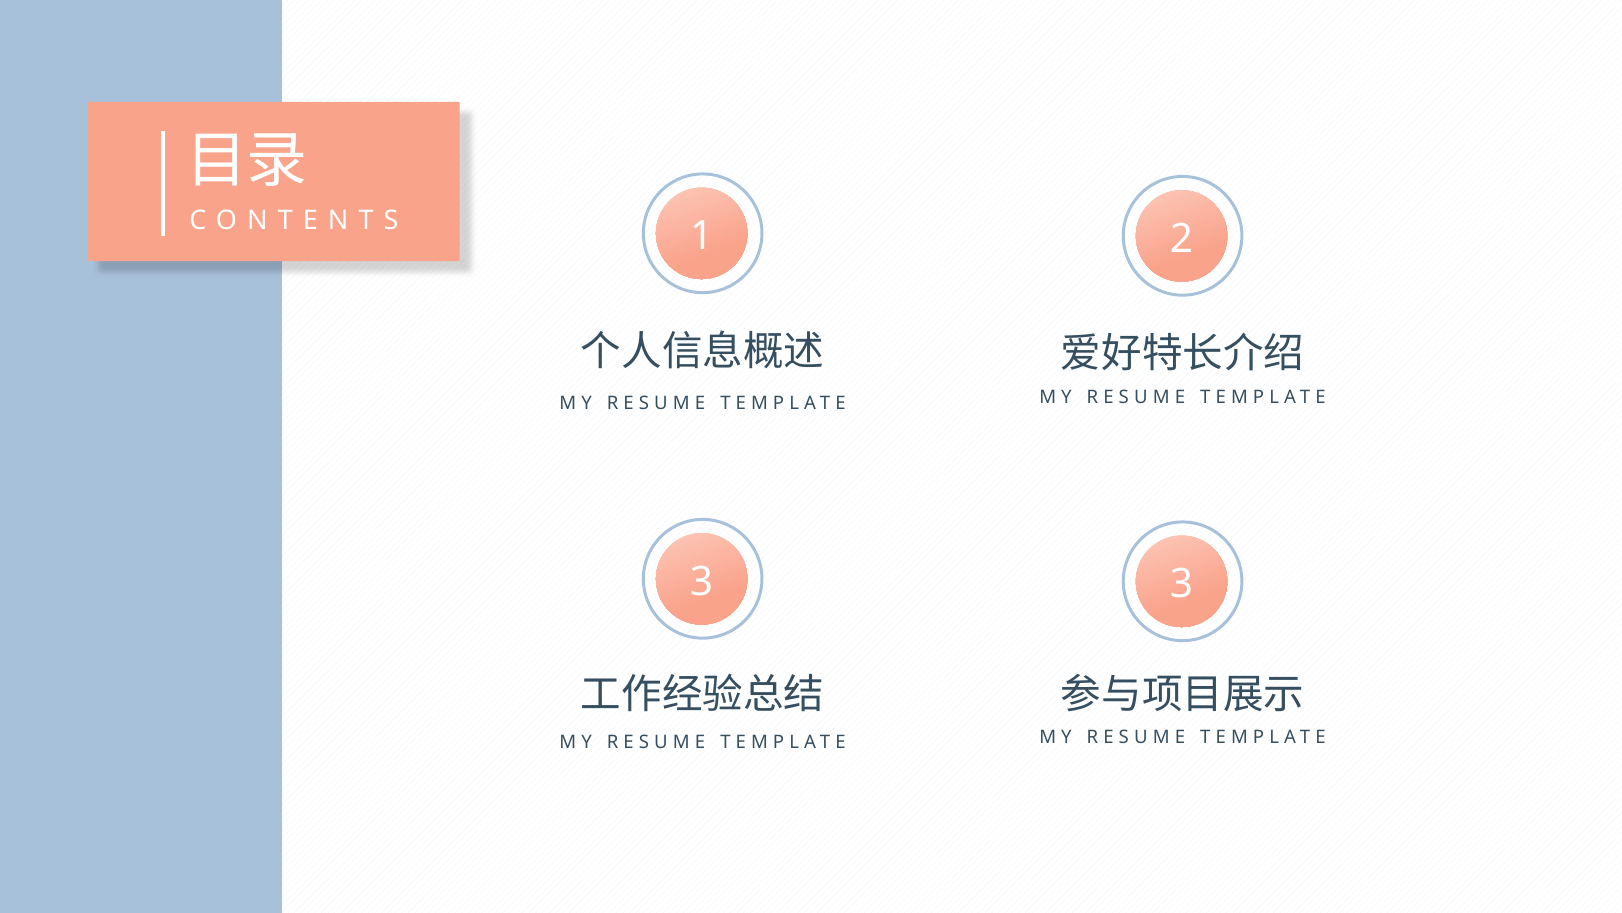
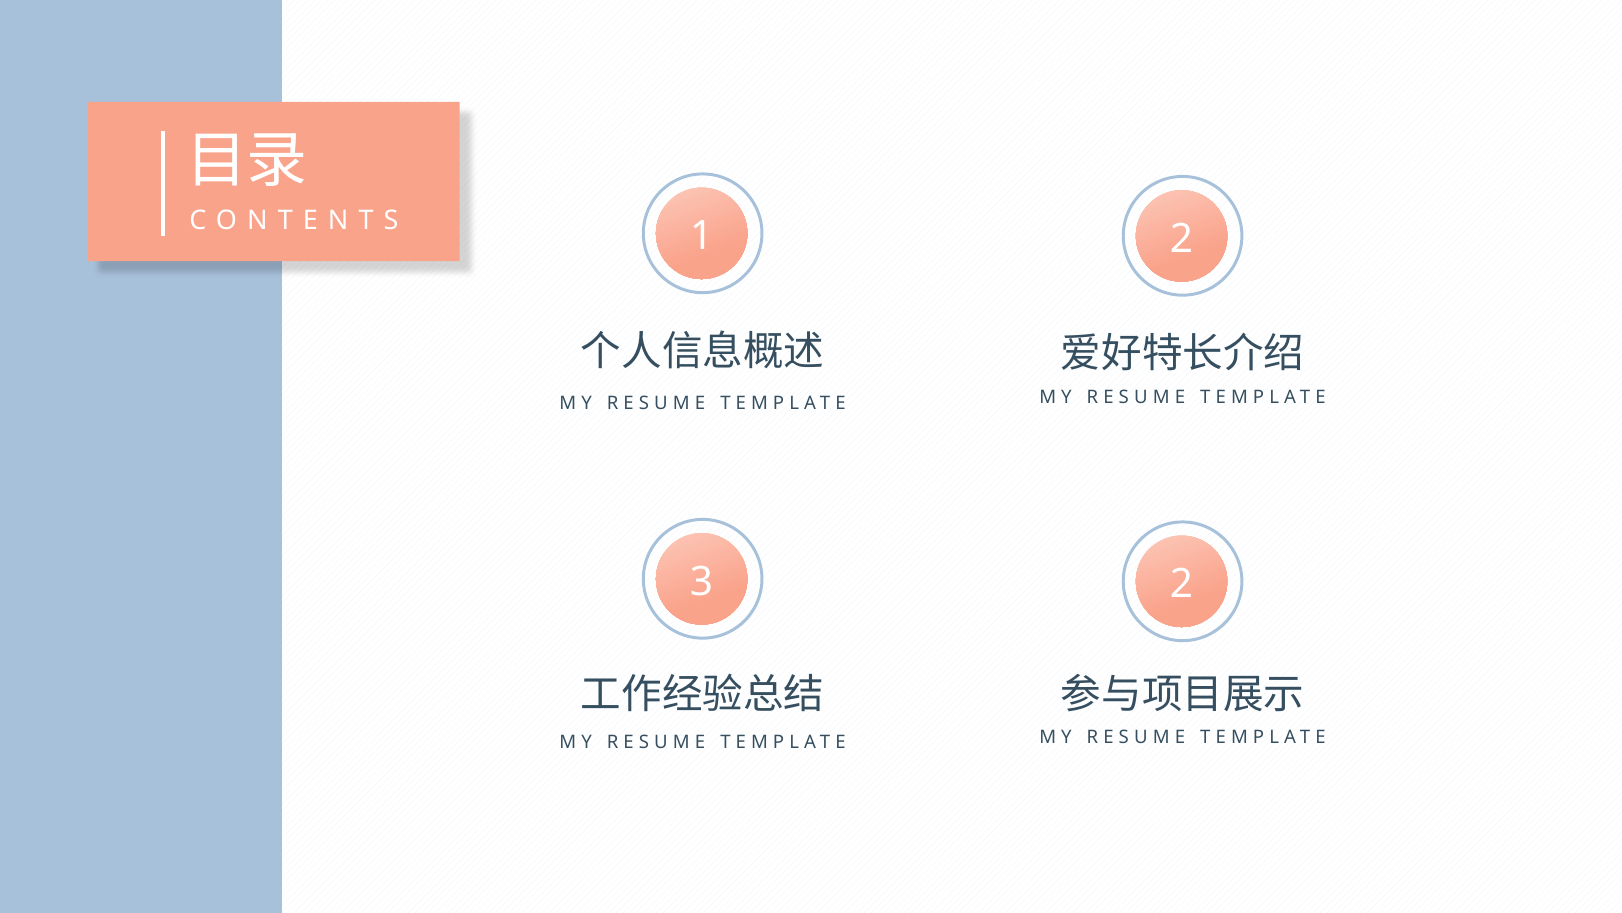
3 3: 3 -> 2 (1182, 584)
